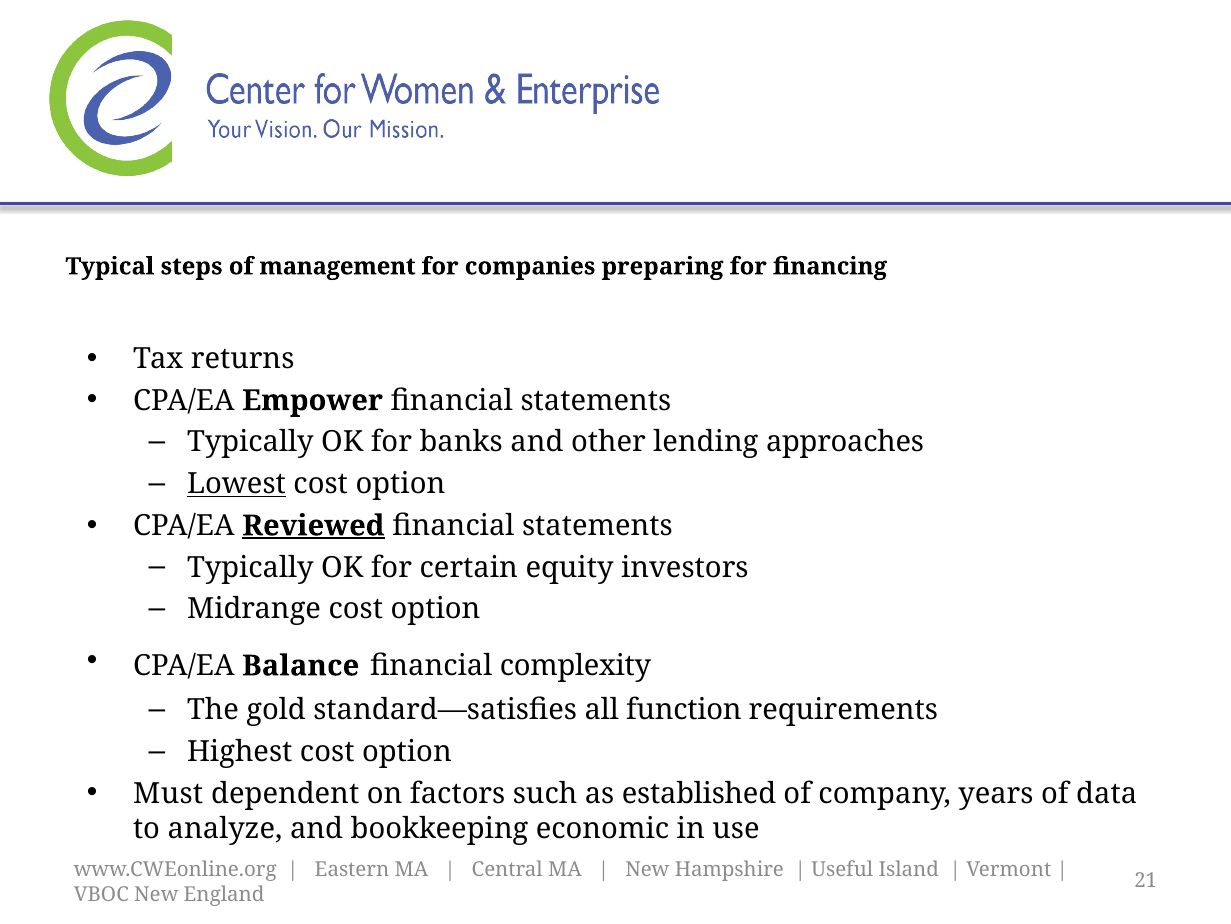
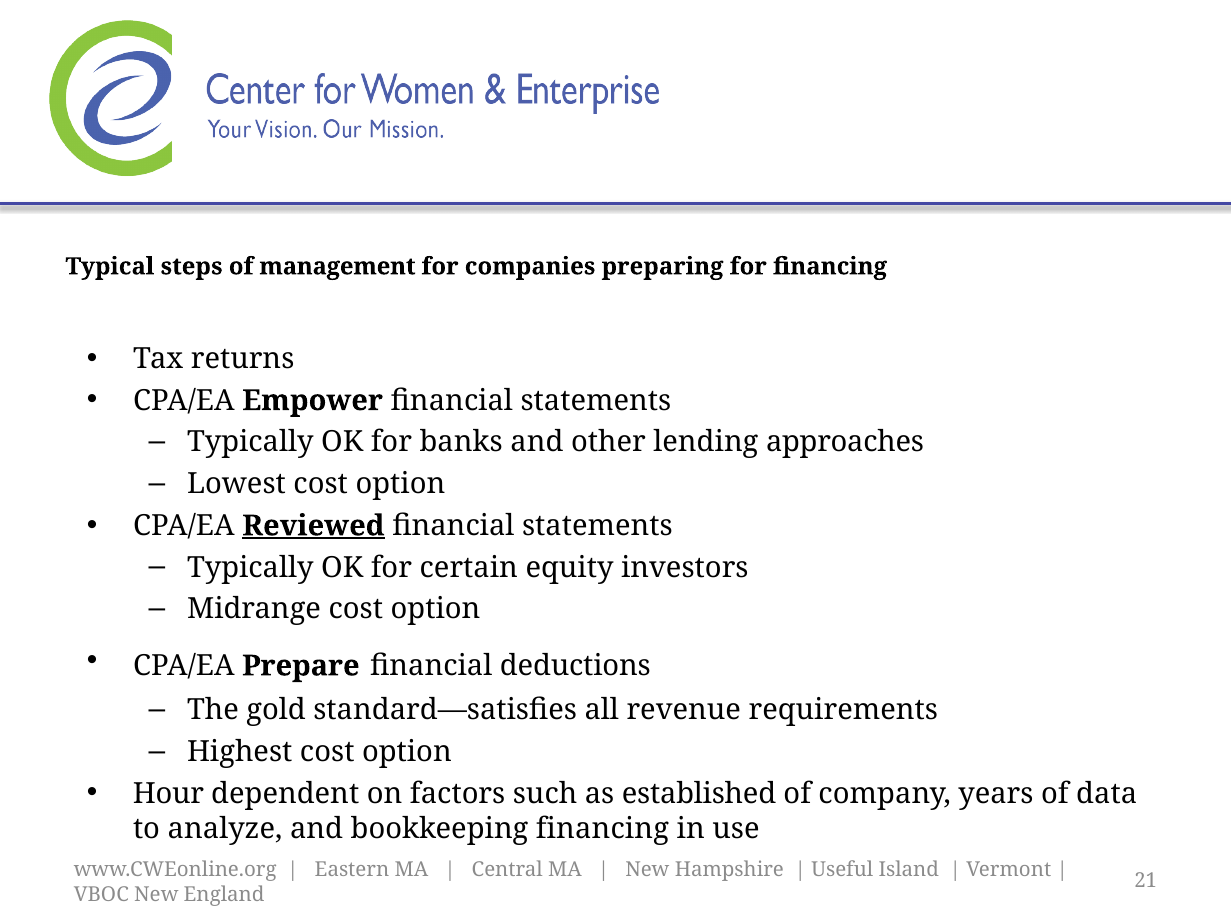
Lowest underline: present -> none (236, 484)
Balance: Balance -> Prepare (301, 665)
complexity: complexity -> deductions (575, 665)
function: function -> revenue (684, 709)
Must: Must -> Hour (168, 793)
bookkeeping economic: economic -> financing (602, 828)
